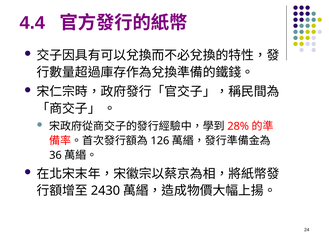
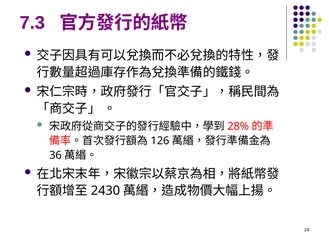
4.4: 4.4 -> 7.3 (32, 23)
